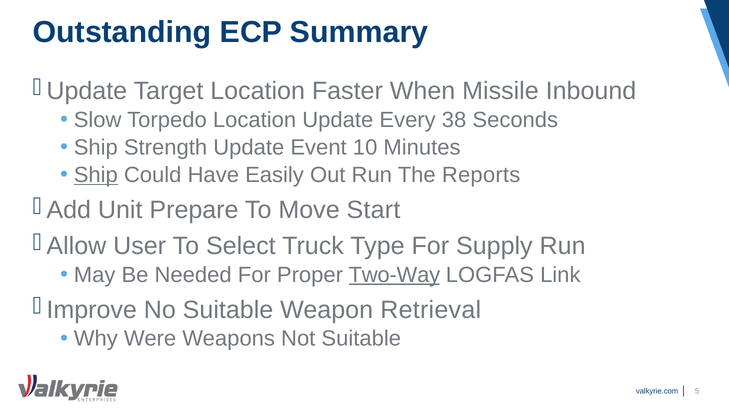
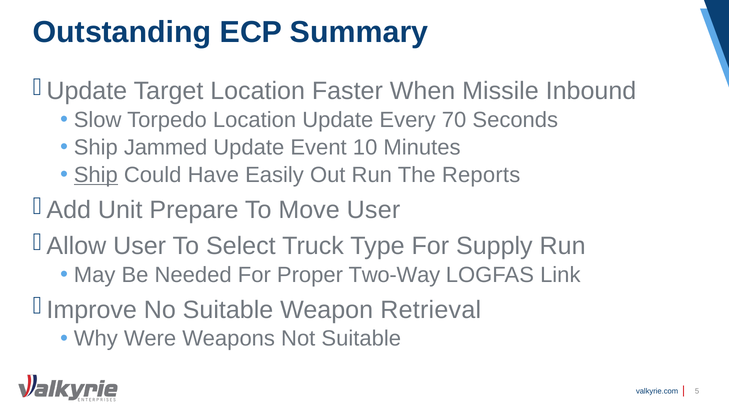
38: 38 -> 70 (454, 120)
Strength: Strength -> Jammed (166, 148)
Move Start: Start -> User (373, 210)
Two-Way underline: present -> none (394, 275)
